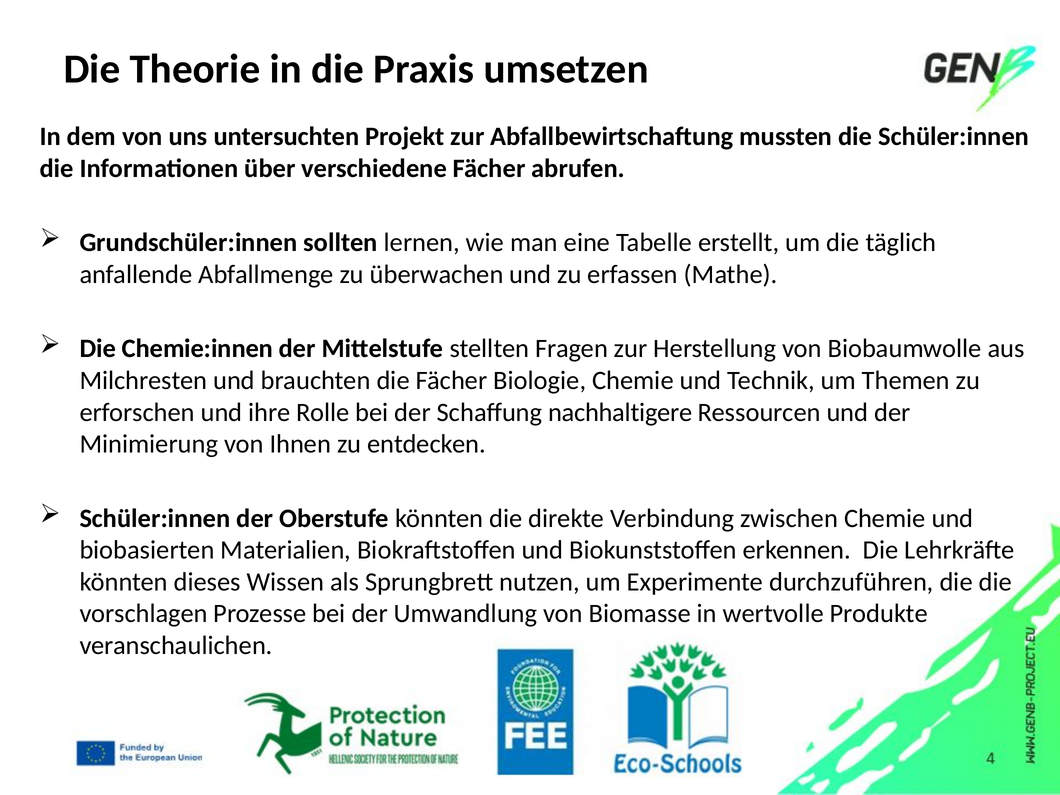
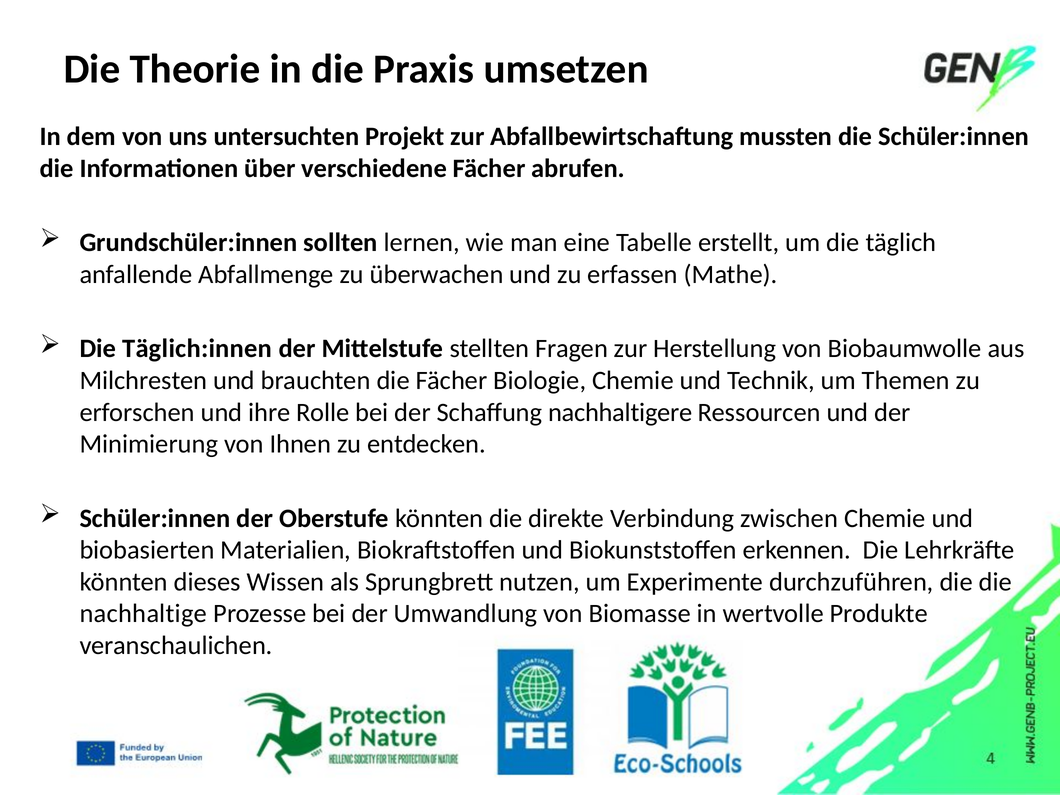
Chemie:innen: Chemie:innen -> Täglich:innen (197, 349)
vorschlagen: vorschlagen -> nachhaltige (143, 614)
